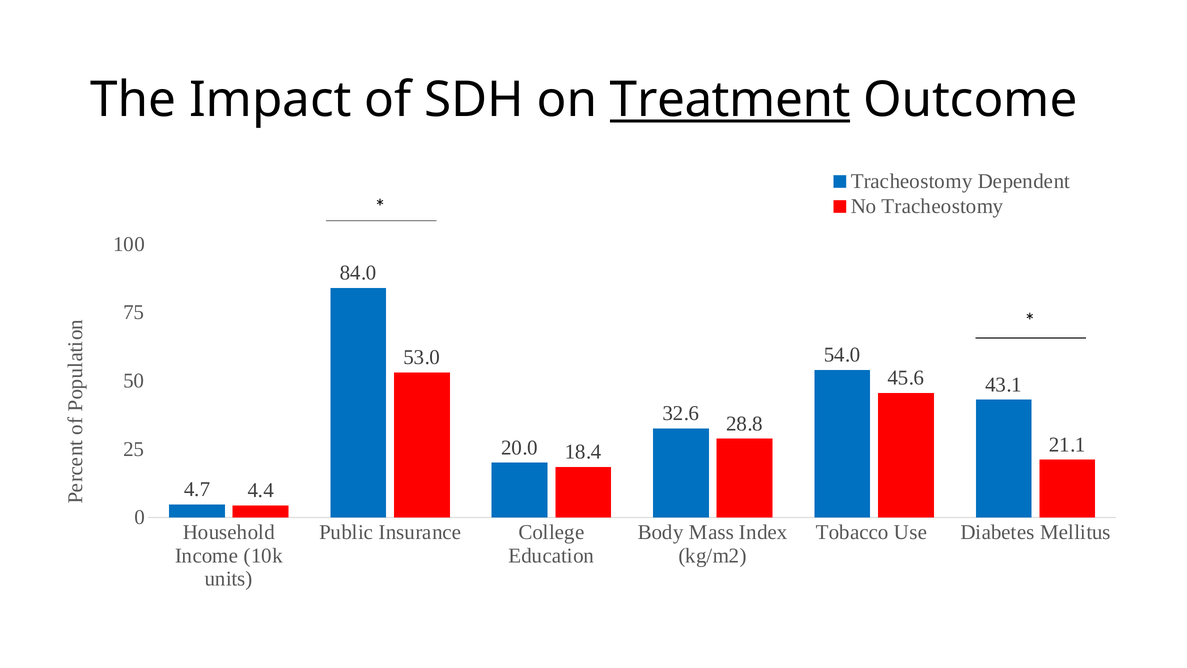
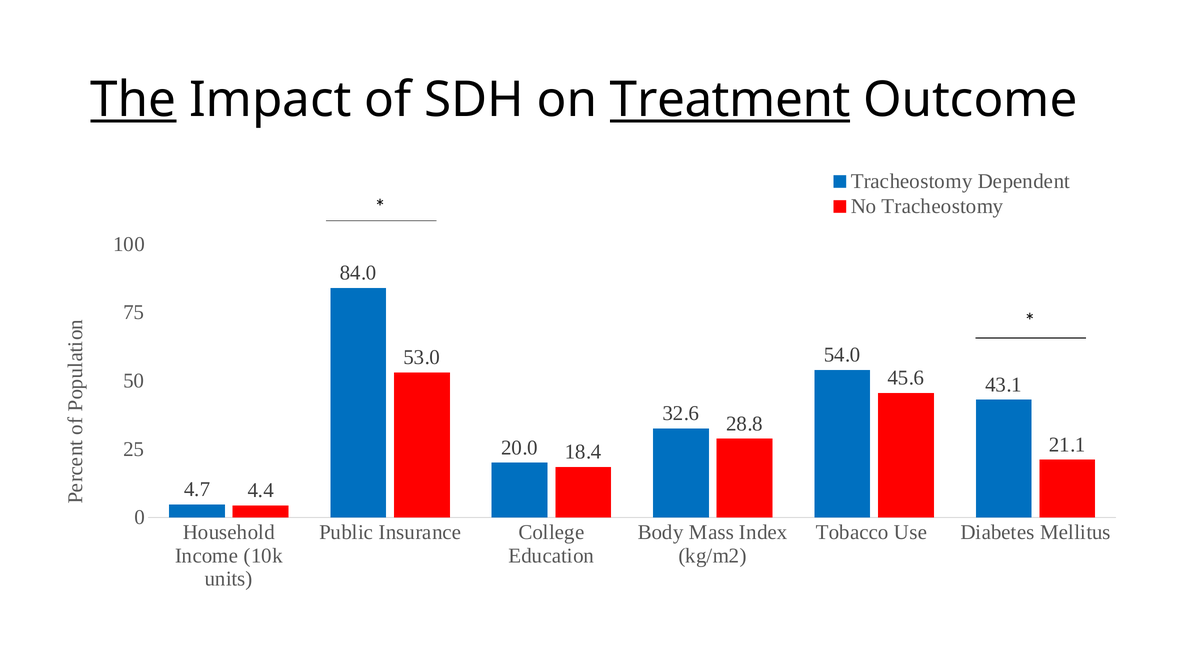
The underline: none -> present (133, 100)
